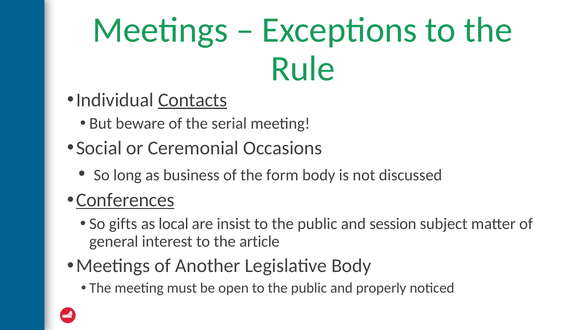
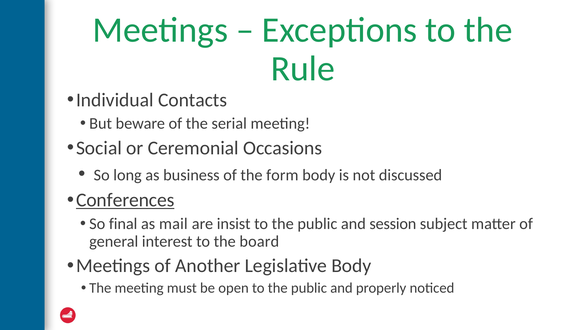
Contacts underline: present -> none (193, 100)
gifts: gifts -> final (123, 224)
local: local -> mail (173, 224)
article: article -> board (259, 241)
